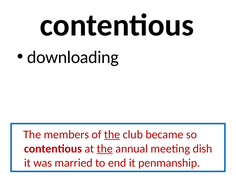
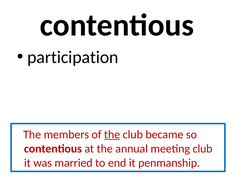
downloading: downloading -> participation (73, 57)
the underline: present -> none (105, 149)
meeting dish: dish -> club (203, 149)
